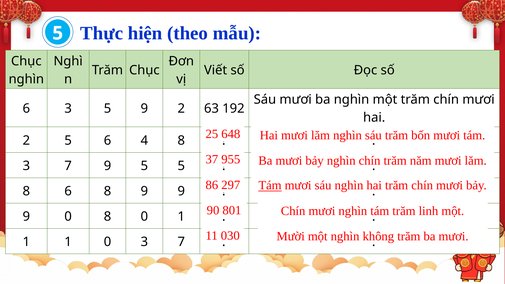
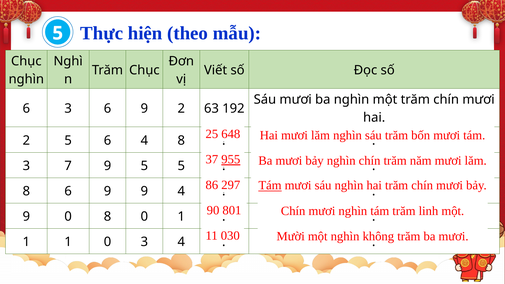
3 5: 5 -> 6 (107, 108)
955 underline: none -> present (231, 159)
8 6 8: 8 -> 9 (107, 191)
9 9: 9 -> 4 (181, 191)
0 3 7: 7 -> 4 (181, 242)
